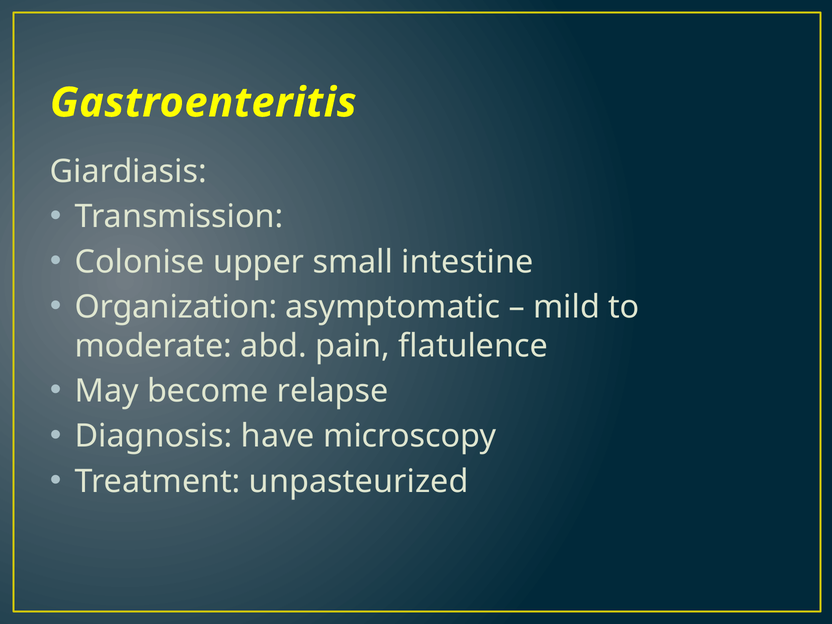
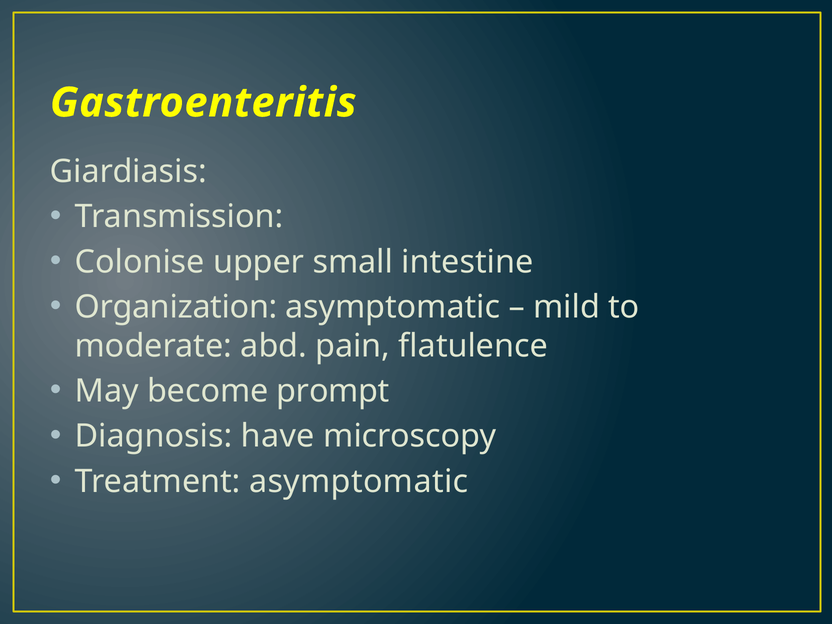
relapse: relapse -> prompt (333, 391)
Treatment unpasteurized: unpasteurized -> asymptomatic (359, 482)
